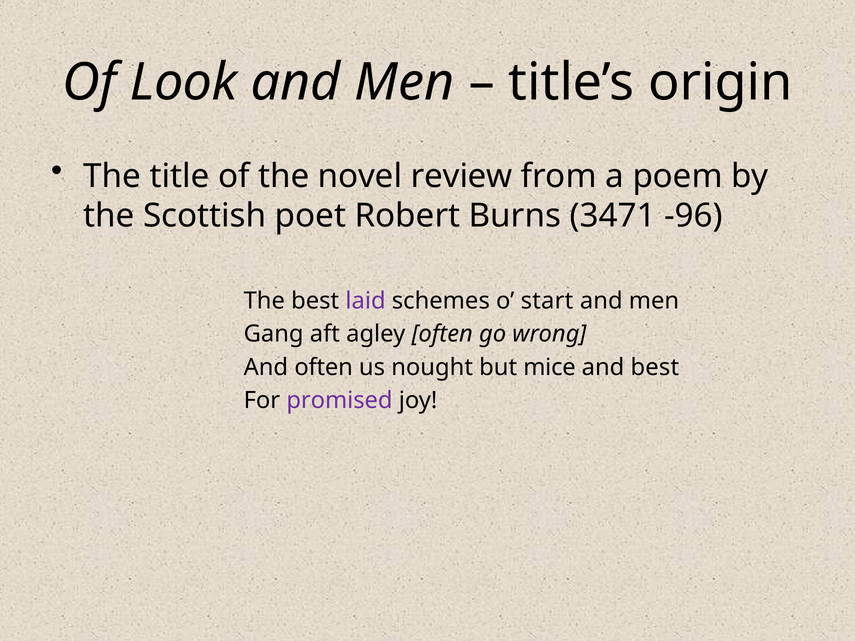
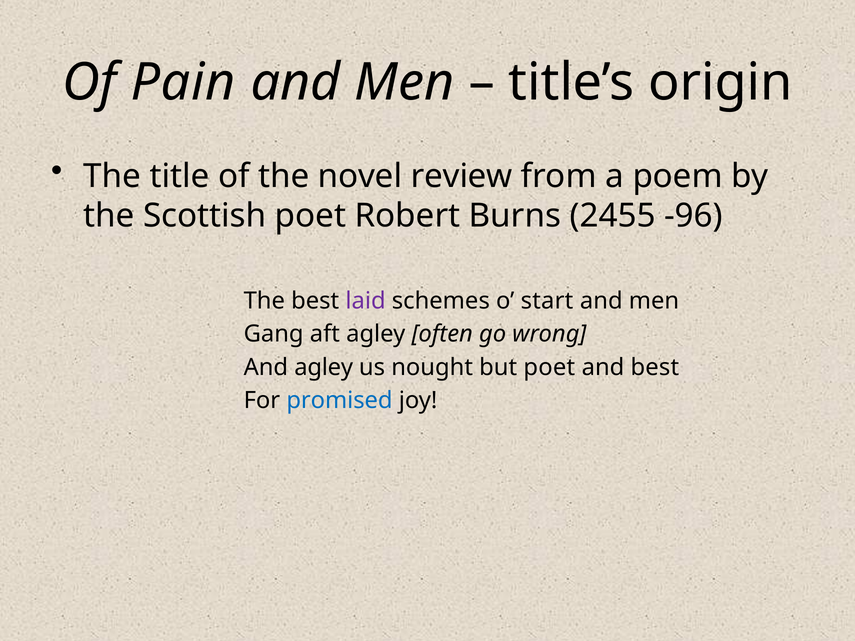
Look: Look -> Pain (183, 83)
3471: 3471 -> 2455 (613, 216)
And often: often -> agley (324, 368)
but mice: mice -> poet (549, 368)
promised colour: purple -> blue (339, 401)
